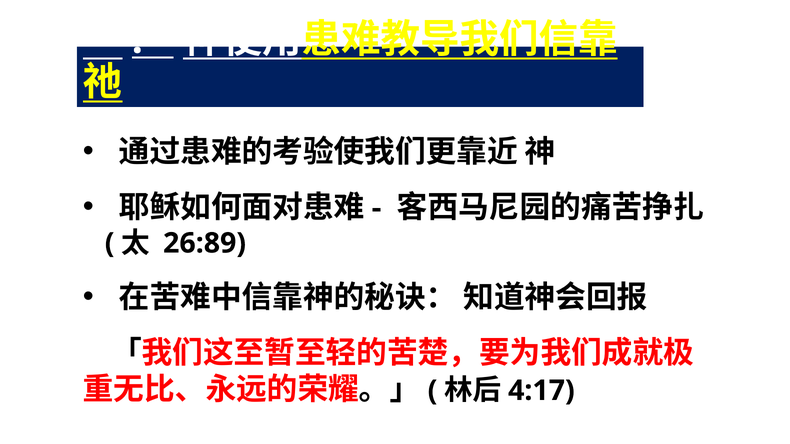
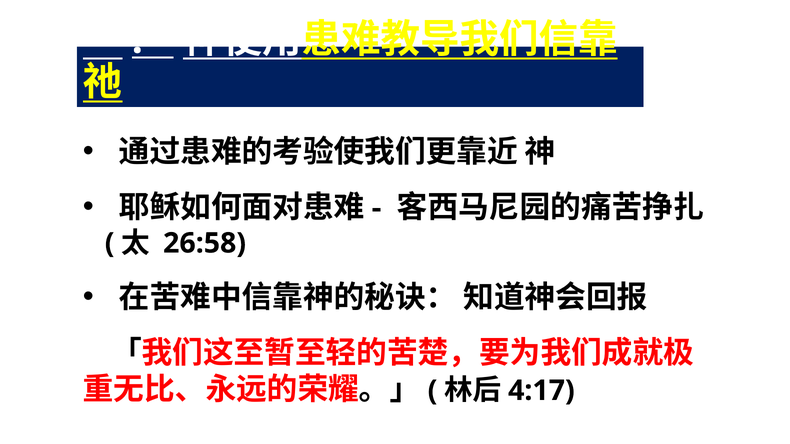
26:89: 26:89 -> 26:58 (205, 243)
